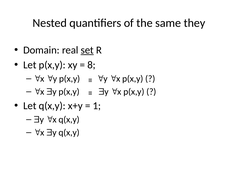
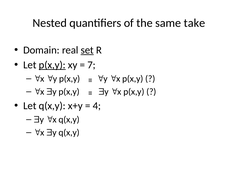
they: they -> take (194, 23)
p(x,y underline: none -> present (52, 65)
8: 8 -> 7 (91, 65)
1: 1 -> 4 (97, 105)
